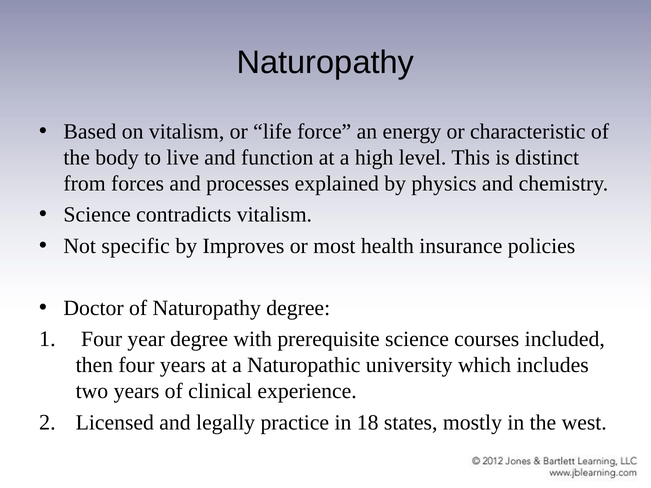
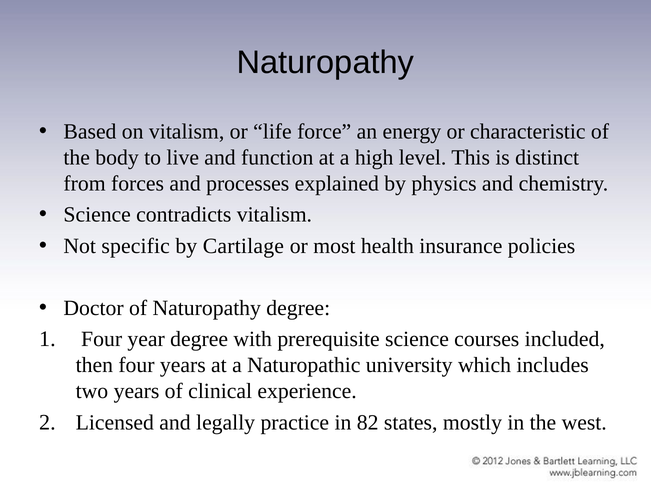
Improves: Improves -> Cartilage (243, 246)
18: 18 -> 82 (368, 423)
